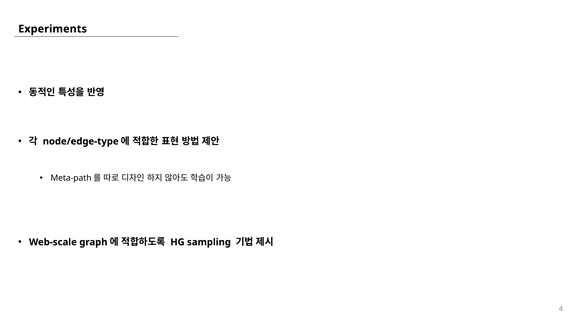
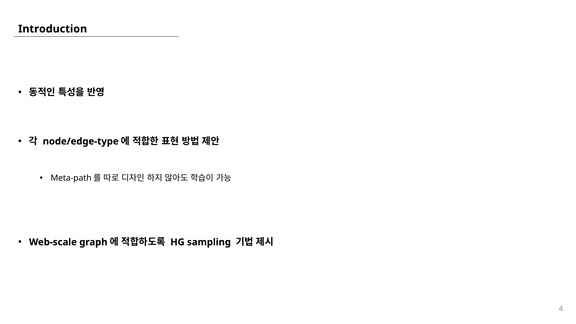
Experiments: Experiments -> Introduction (53, 29)
